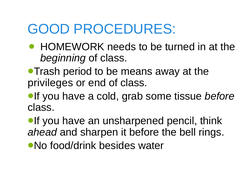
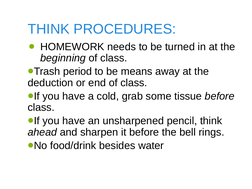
GOOD: GOOD -> THINK (49, 29)
privileges: privileges -> deduction (50, 83)
